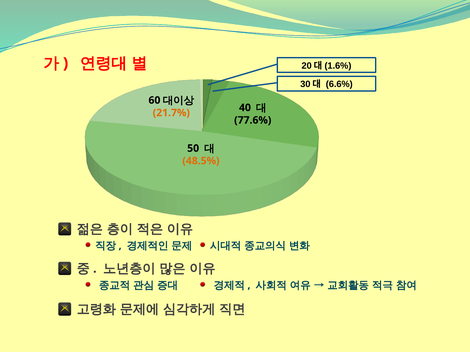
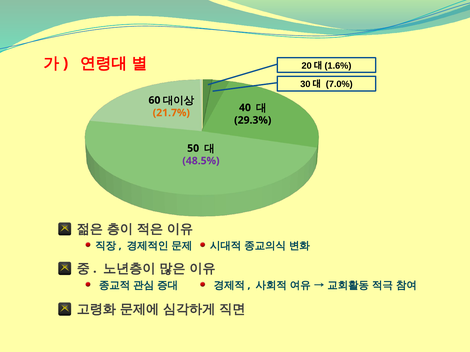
6.6%: 6.6% -> 7.0% (339, 84)
77.6%: 77.6% -> 29.3% (253, 120)
48.5% colour: orange -> purple (201, 161)
